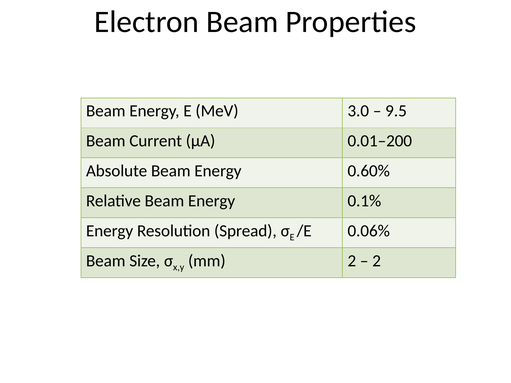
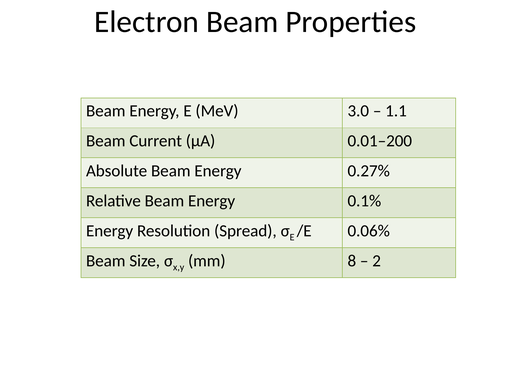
9.5: 9.5 -> 1.1 (396, 111)
0.60%: 0.60% -> 0.27% (369, 171)
mm 2: 2 -> 8 (352, 261)
